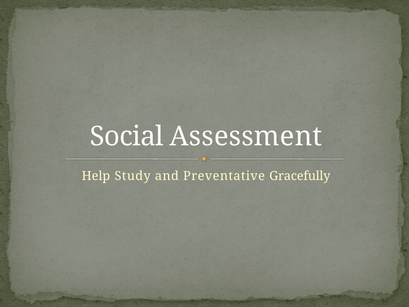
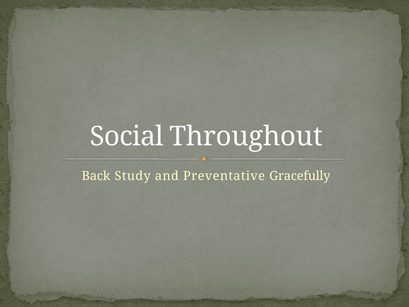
Assessment: Assessment -> Throughout (246, 136)
Help: Help -> Back (96, 176)
